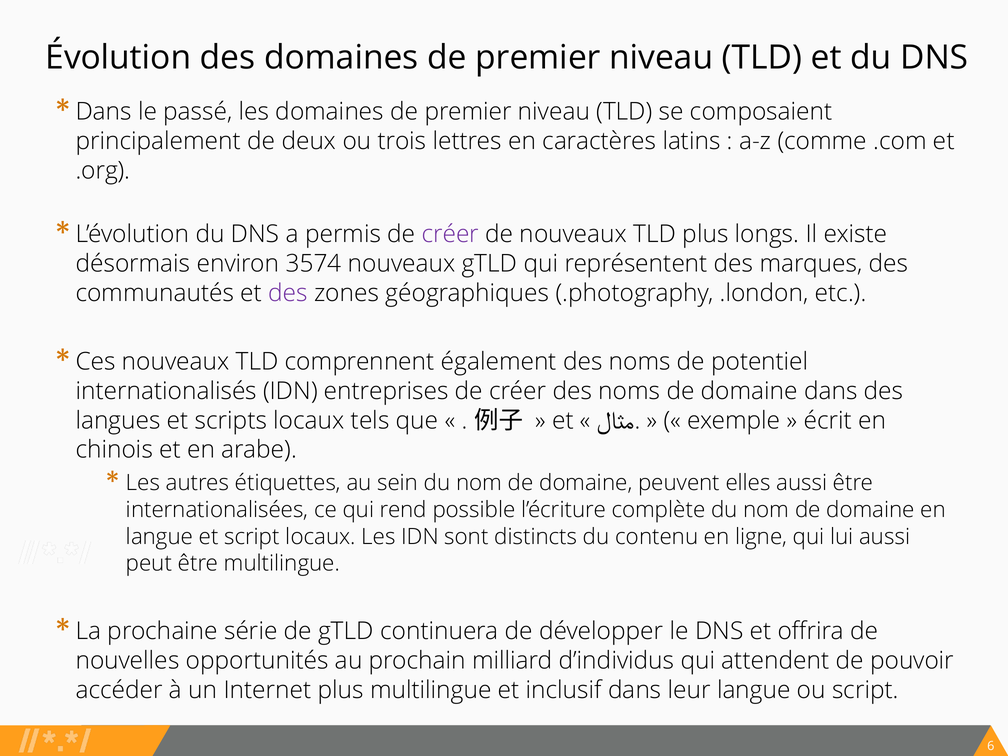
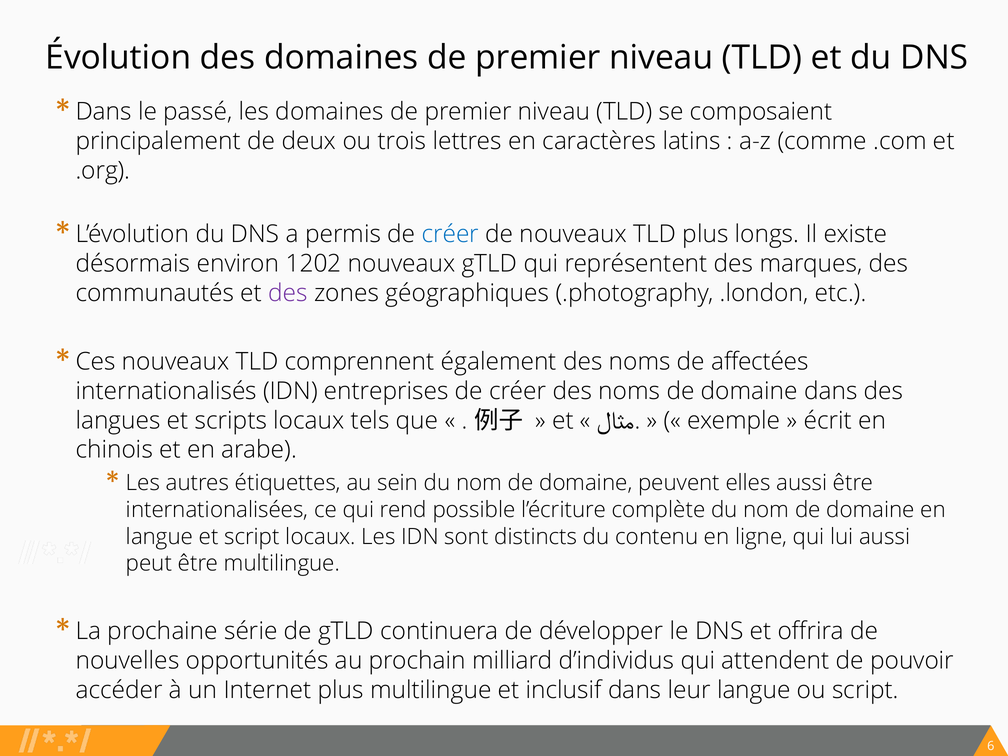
créer colour: purple -> blue (450, 234)
3574: 3574 -> 1202 (314, 264)
potentiel: potentiel -> affectées (760, 362)
